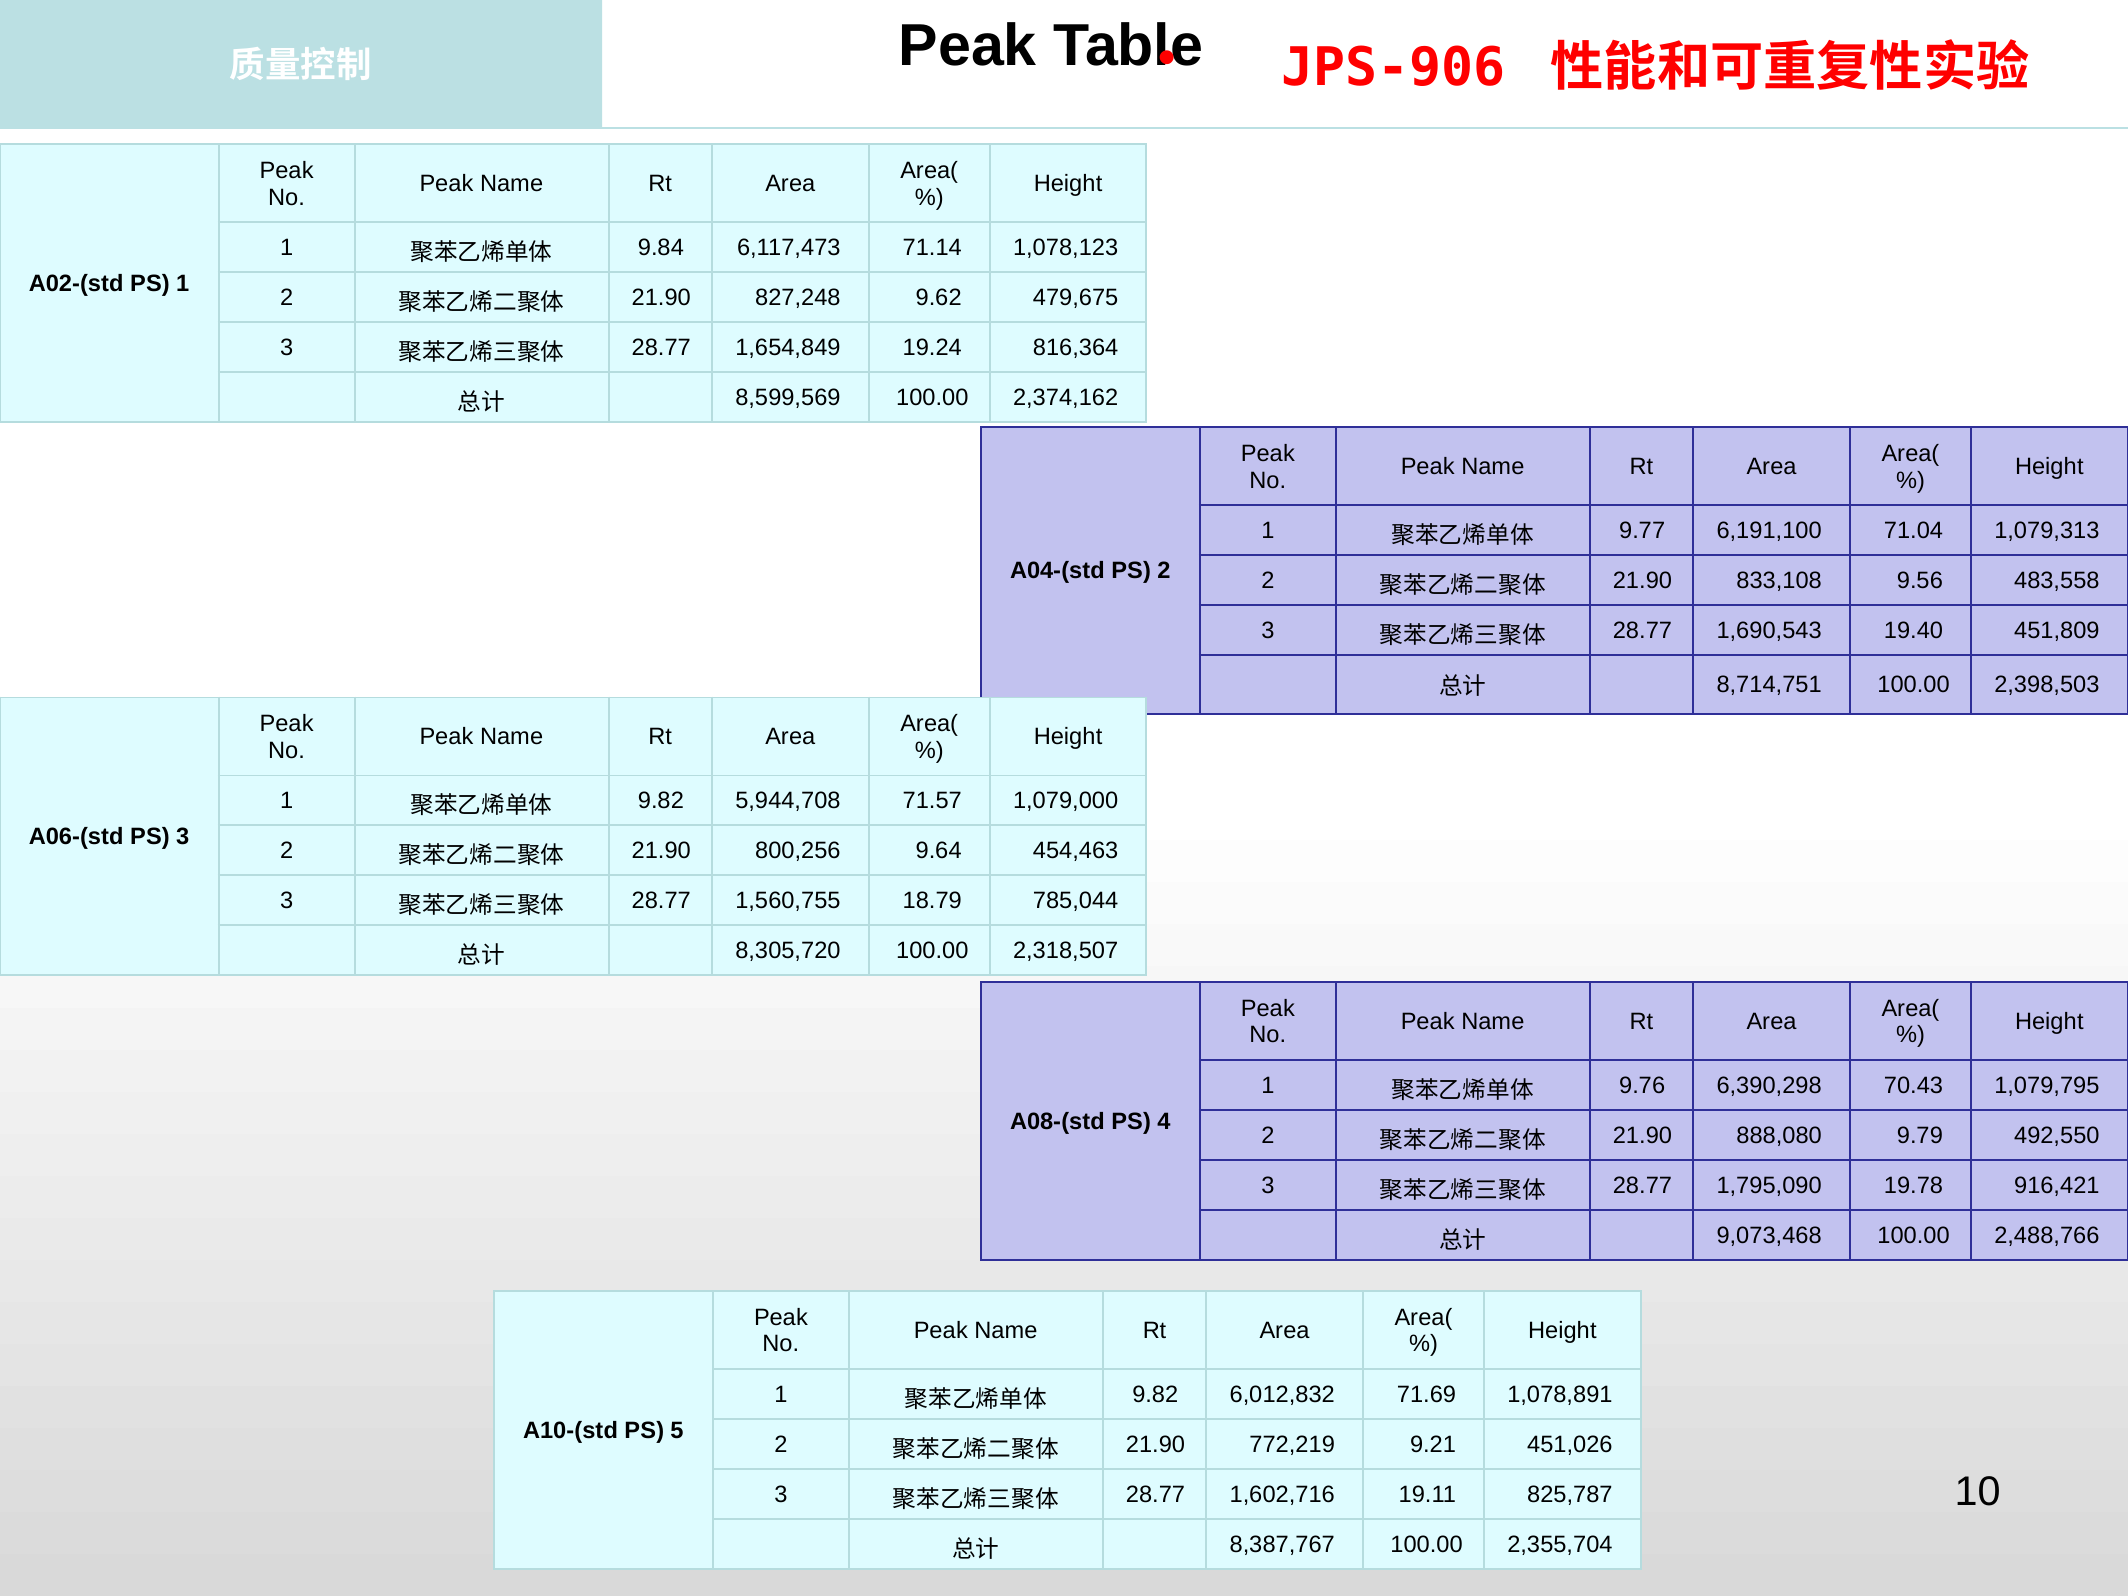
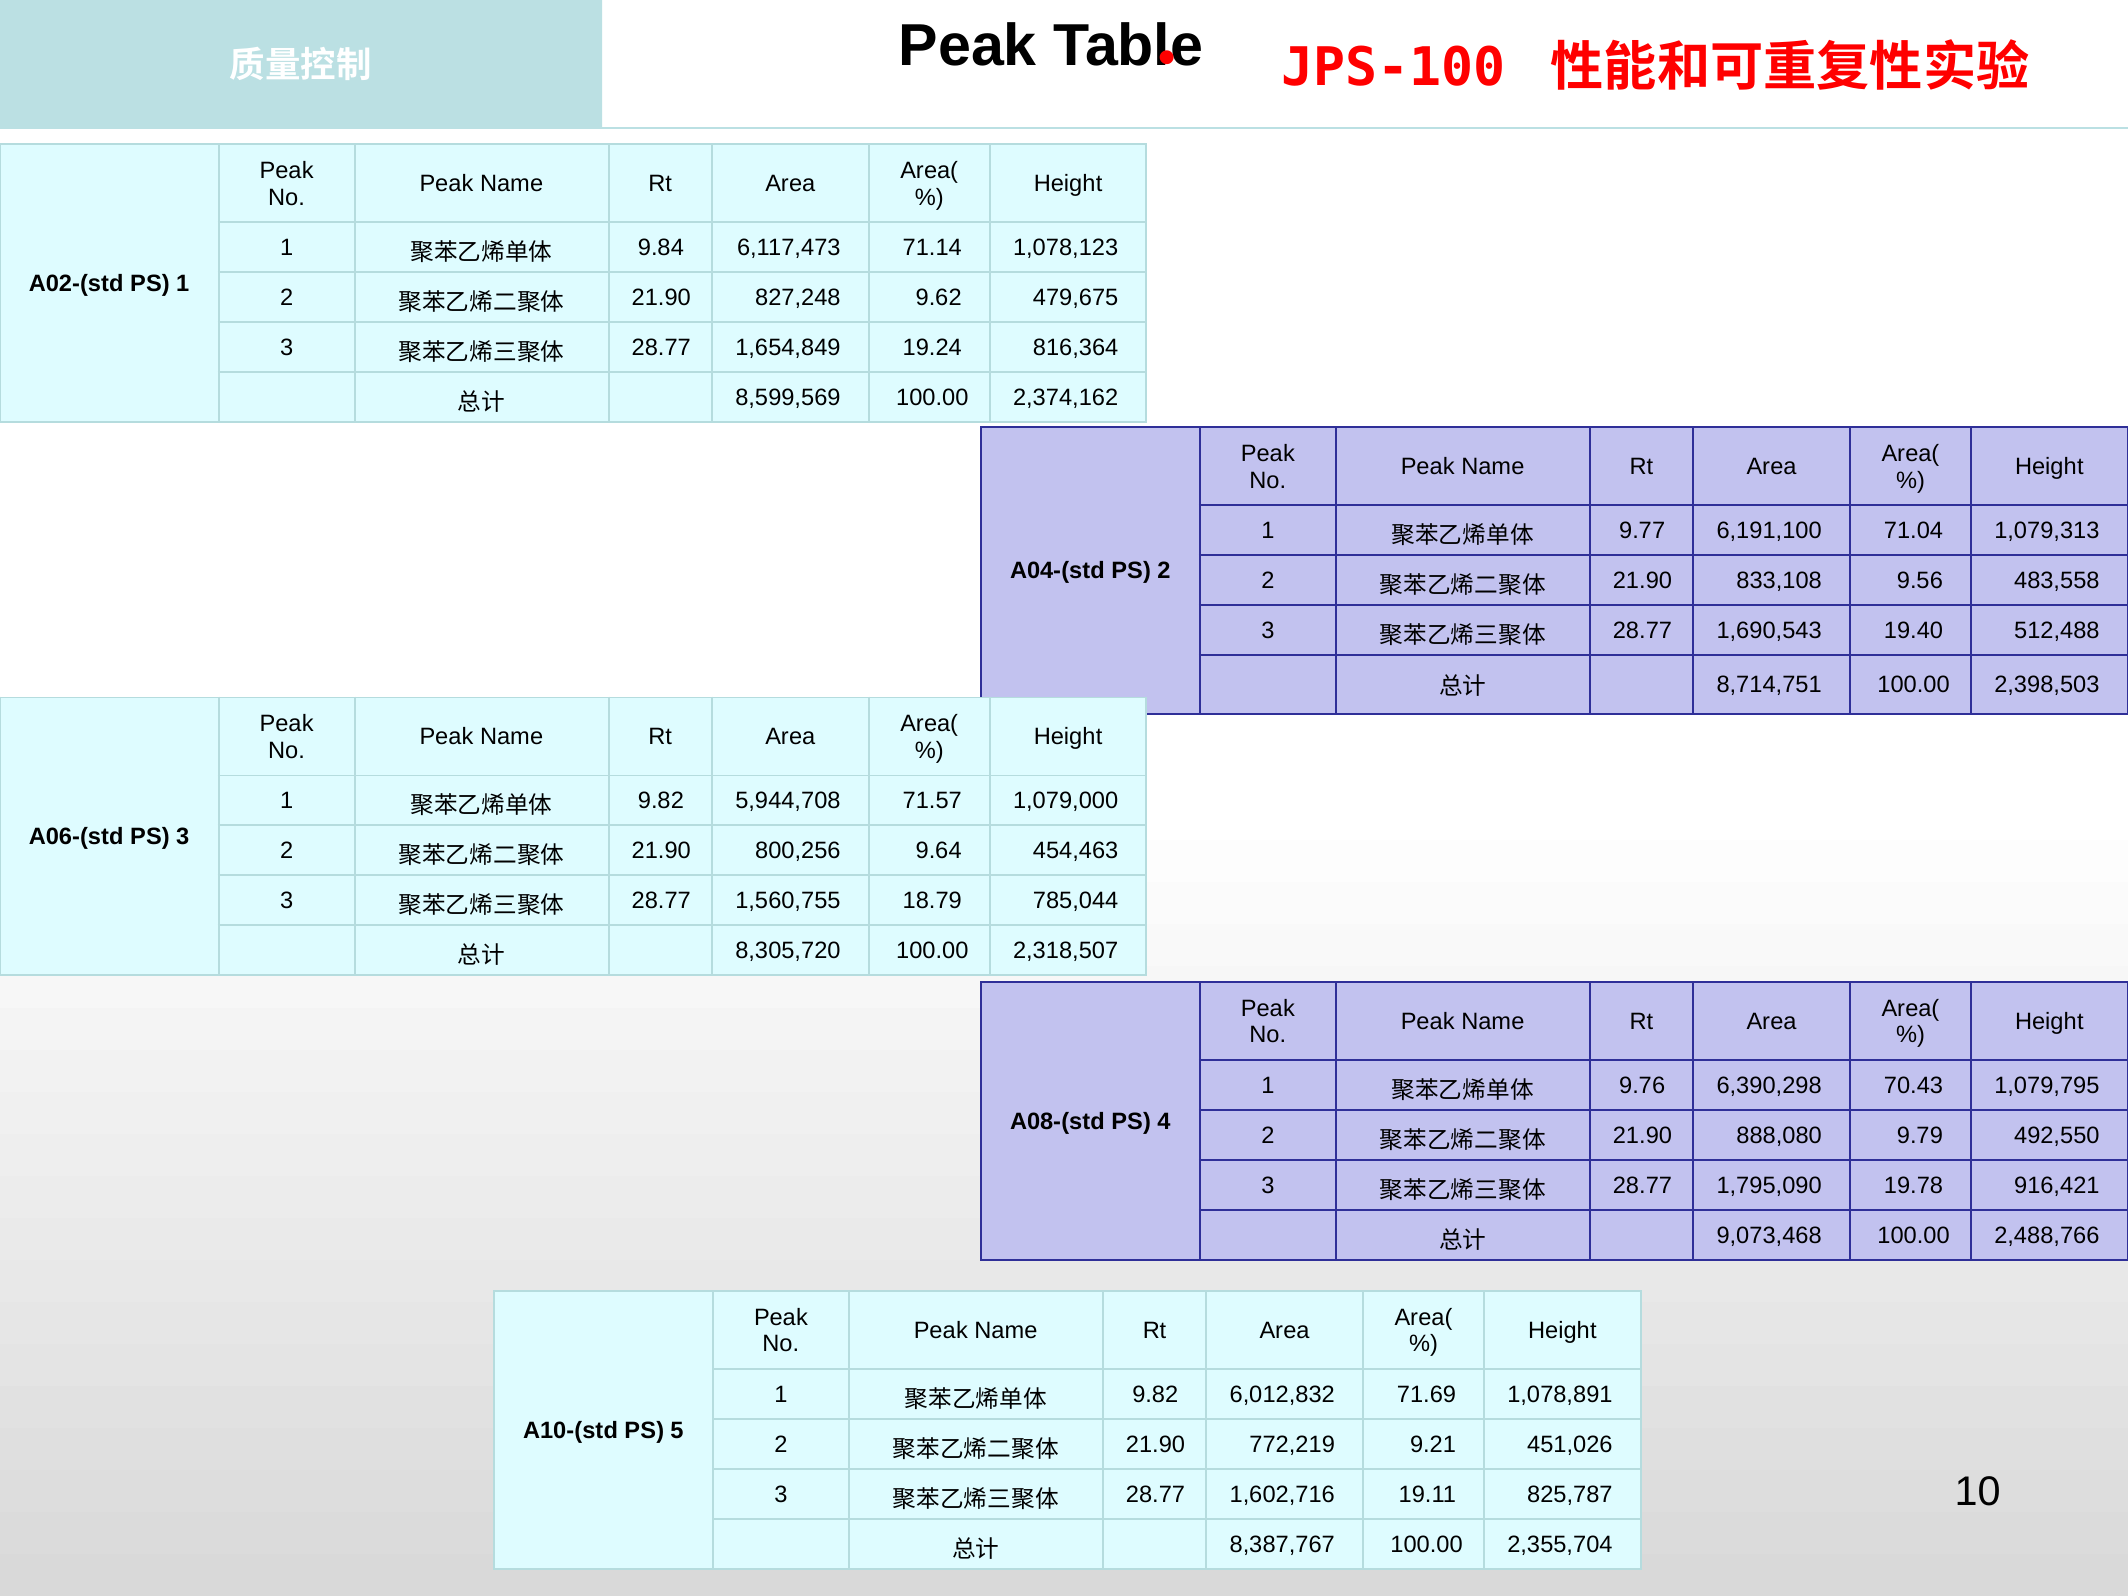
JPS-906: JPS-906 -> JPS-100 (1394, 68)
451,809: 451,809 -> 512,488 (2057, 631)
